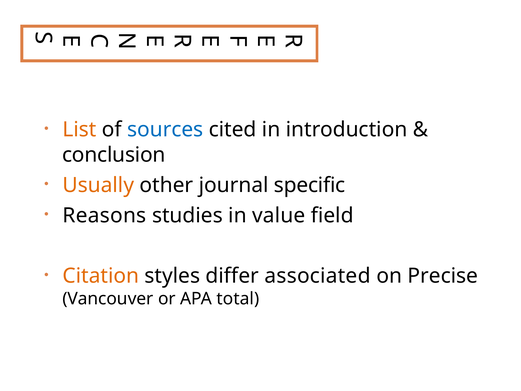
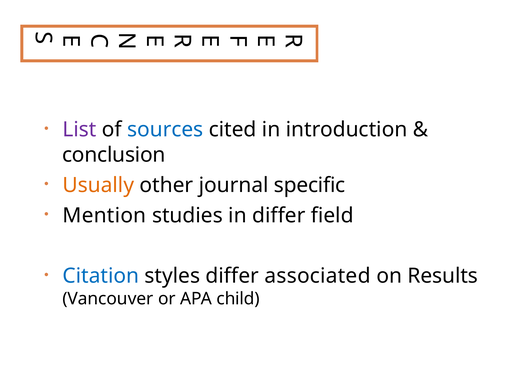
List colour: orange -> purple (79, 130)
Reasons: Reasons -> Mention (104, 215)
in value: value -> differ (279, 215)
Citation colour: orange -> blue (101, 276)
Precise: Precise -> Results (443, 276)
total: total -> child (238, 299)
